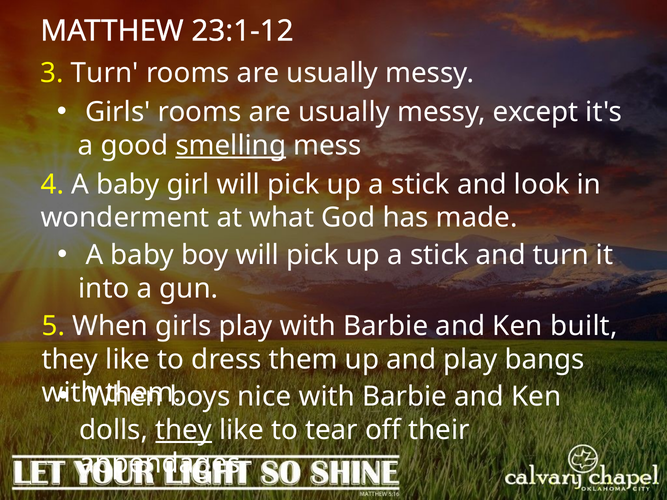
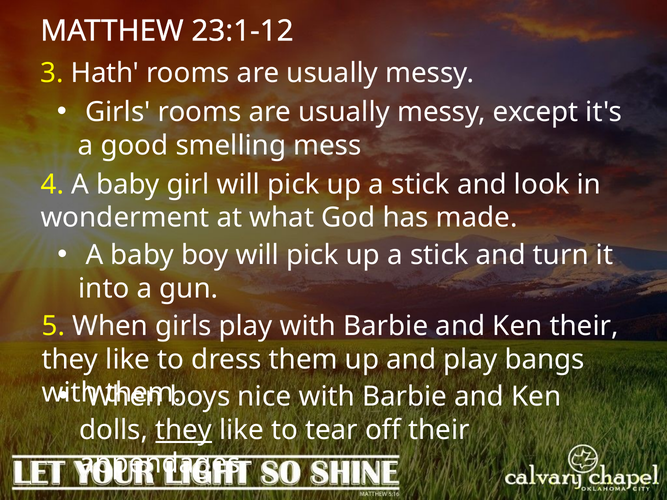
3 Turn: Turn -> Hath (105, 73)
smelling underline: present -> none (231, 146)
Ken built: built -> their (584, 326)
